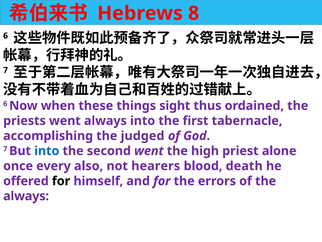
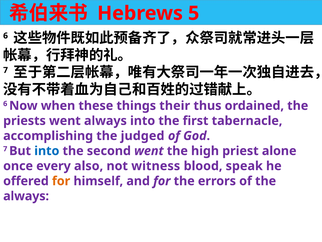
8: 8 -> 5 (194, 13)
sight: sight -> their (175, 106)
hearers: hearers -> witness (156, 166)
death: death -> speak (244, 166)
for colour: black -> orange (61, 181)
